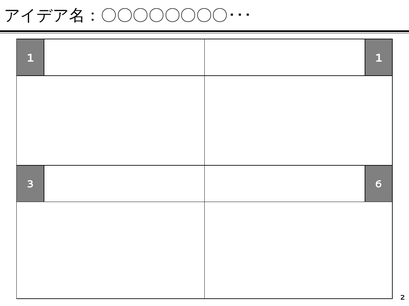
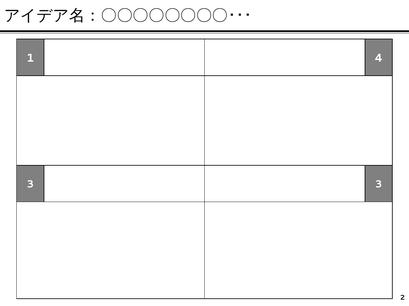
1 1: 1 -> 4 (379, 58)
3 6: 6 -> 3 (379, 185)
